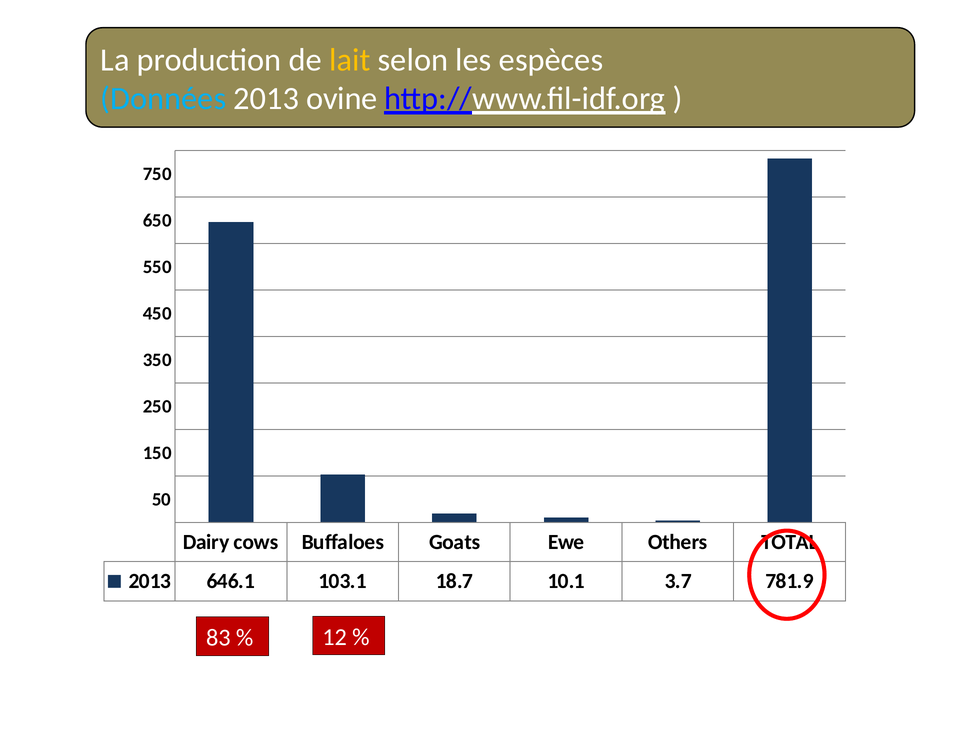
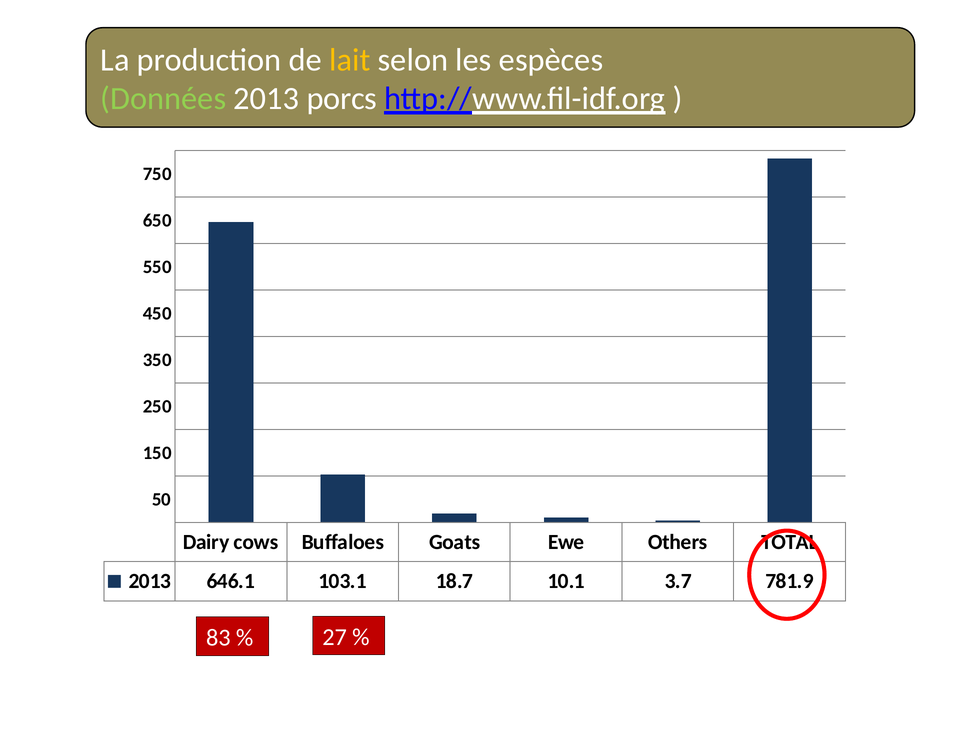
Données colour: light blue -> light green (163, 99)
ovine: ovine -> porcs (342, 99)
12: 12 -> 27 (335, 637)
